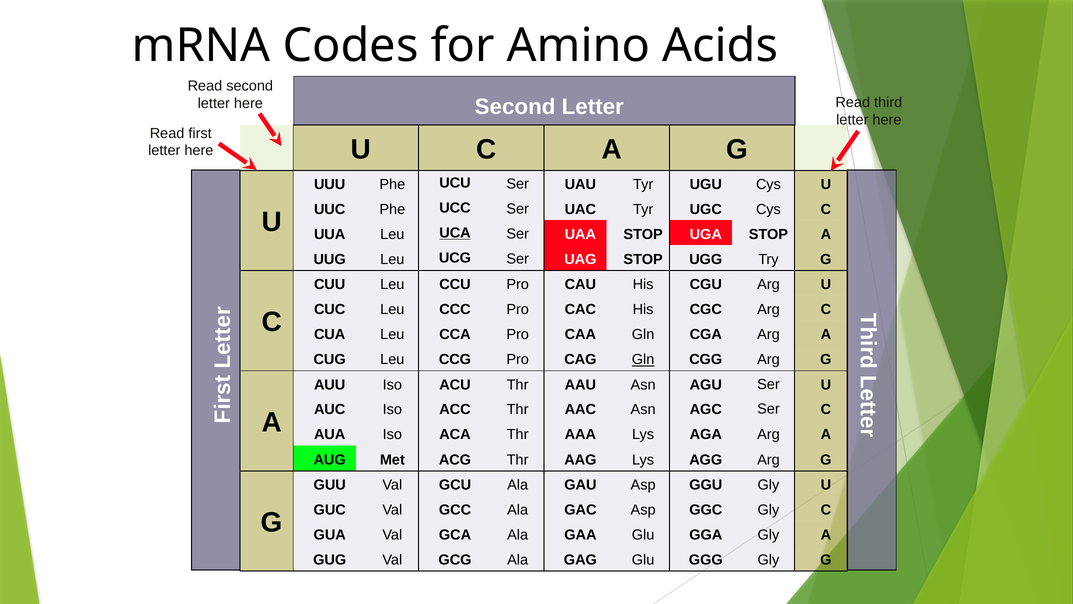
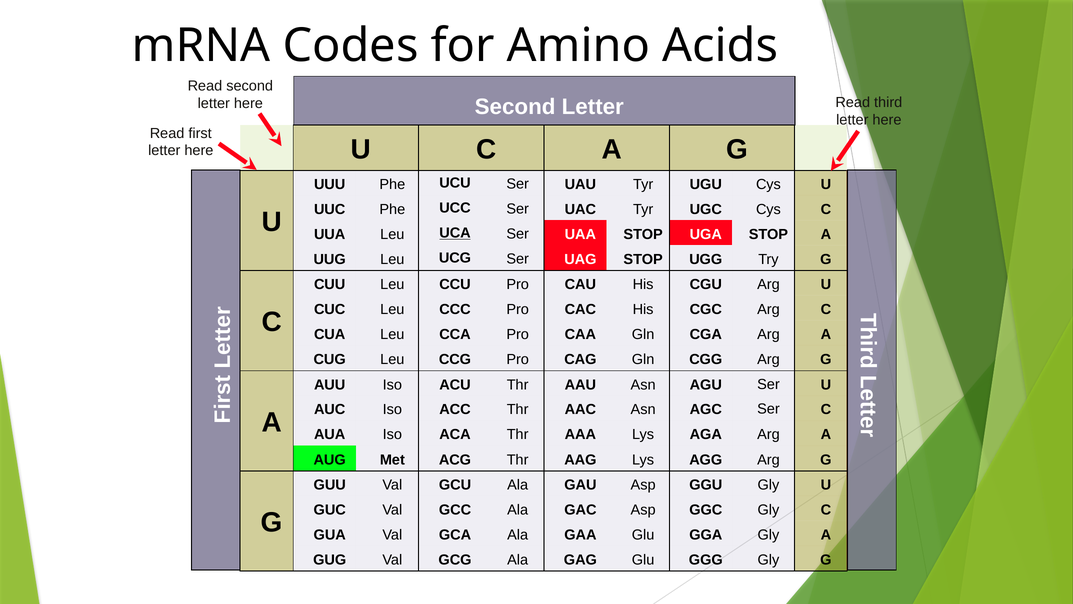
Gln underline: present -> none (643, 359)
